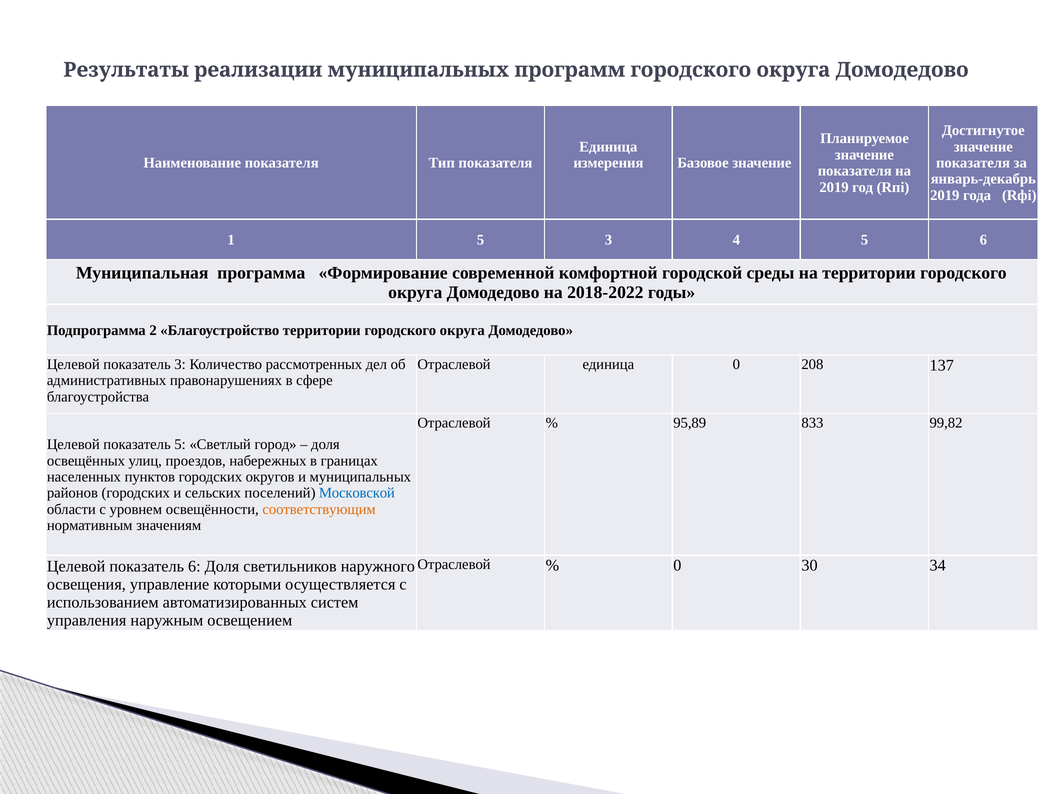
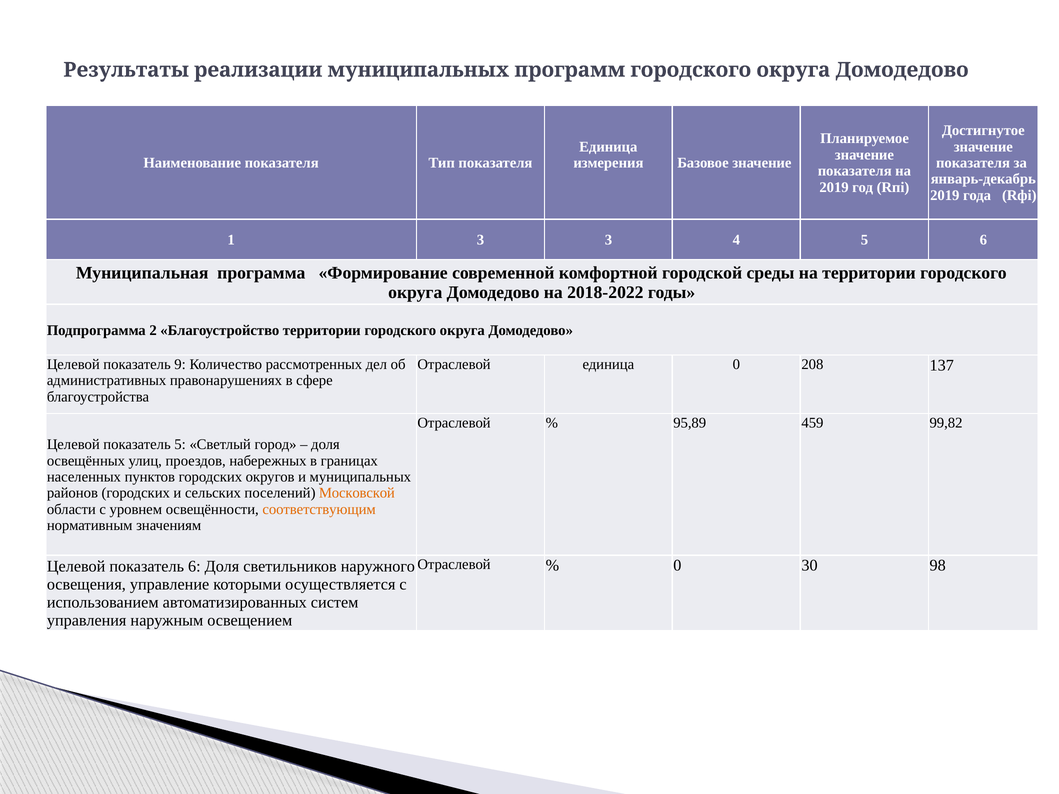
1 5: 5 -> 3 (481, 240)
показатель 3: 3 -> 9 (180, 364)
833: 833 -> 459 (812, 423)
Московской colour: blue -> orange (357, 493)
34: 34 -> 98 (938, 566)
